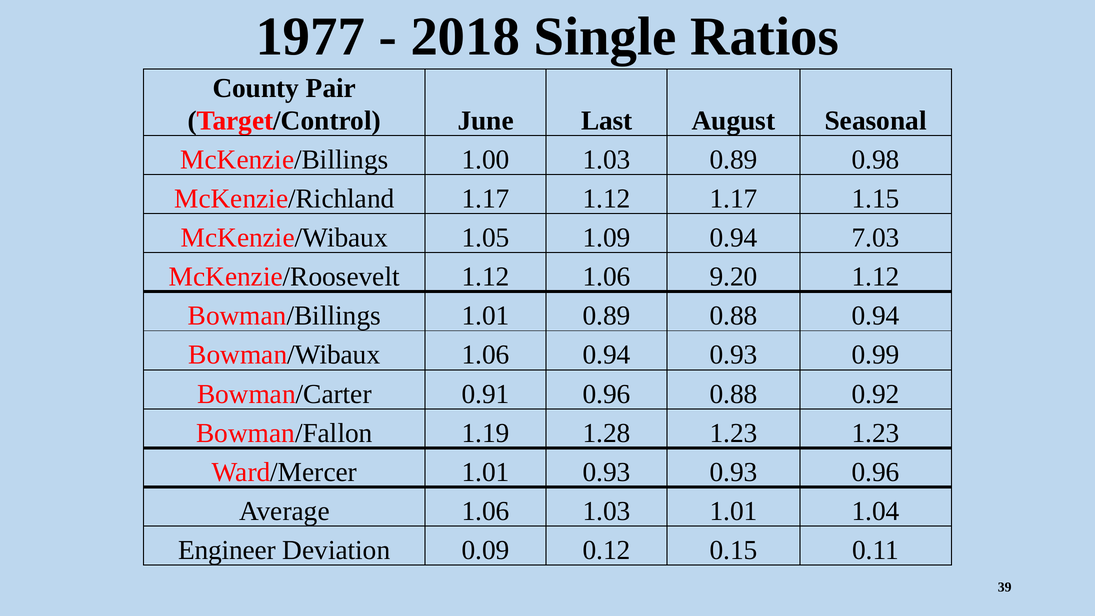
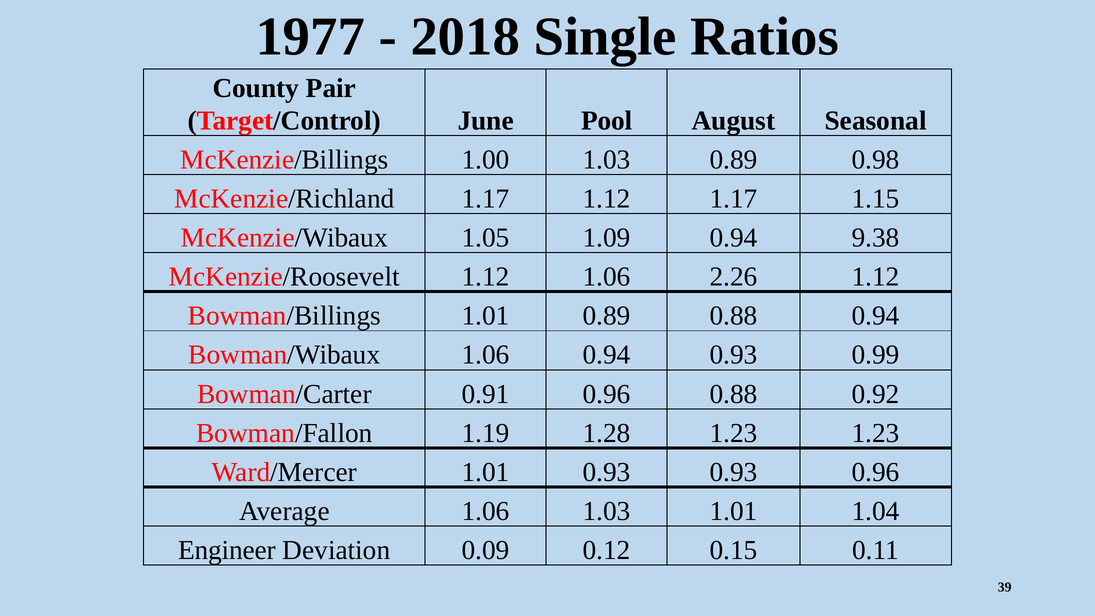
Last: Last -> Pool (607, 121)
7.03: 7.03 -> 9.38 (876, 238)
9.20: 9.20 -> 2.26 (734, 277)
